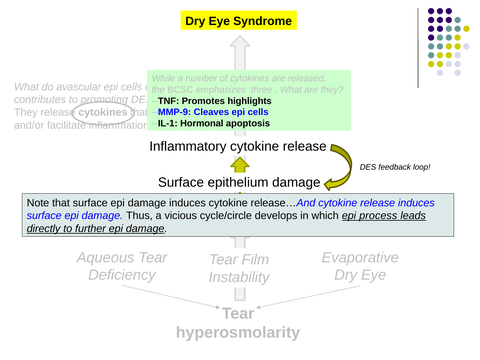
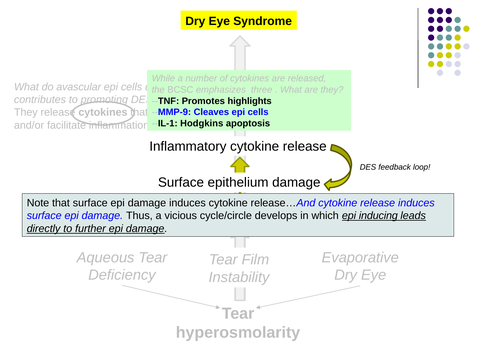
Hormonal: Hormonal -> Hodgkins (202, 123)
process: process -> inducing (378, 216)
